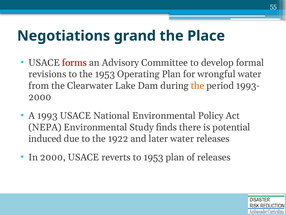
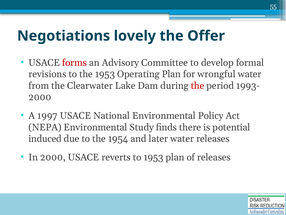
grand: grand -> lovely (135, 36)
Place: Place -> Offer (206, 36)
the colour: orange -> red (198, 85)
1993: 1993 -> 1997 (47, 116)
1922: 1922 -> 1954 (118, 138)
